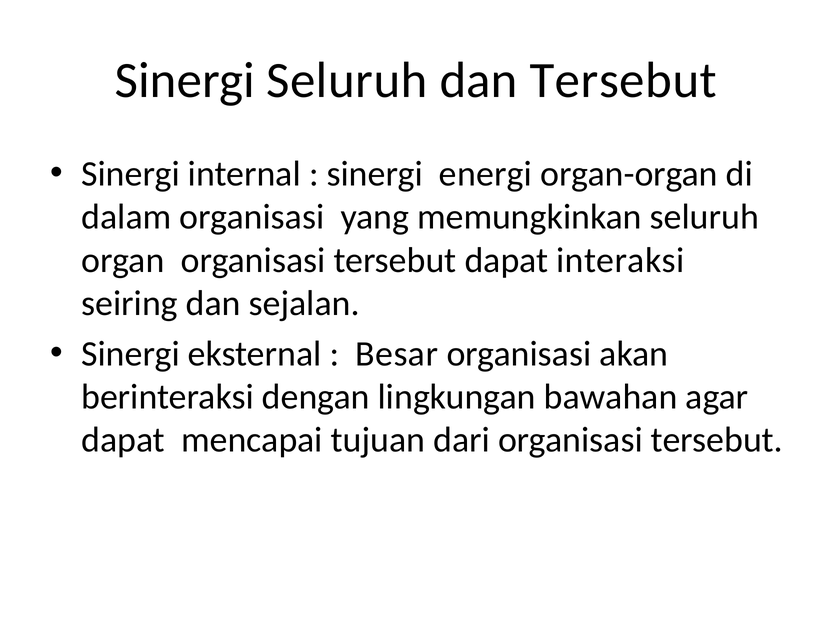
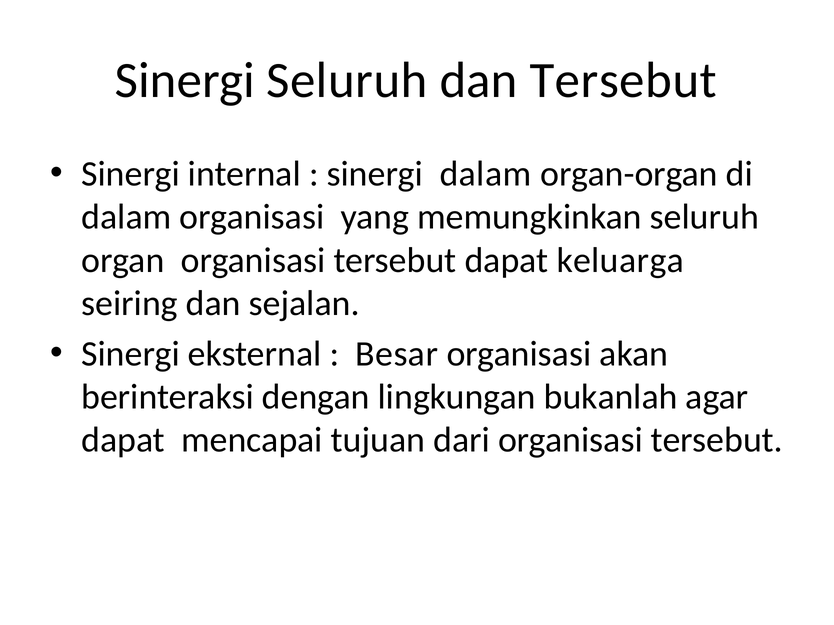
sinergi energi: energi -> dalam (486, 174)
interaksi: interaksi -> keluarga (620, 260)
bawahan: bawahan -> bukanlah (611, 397)
